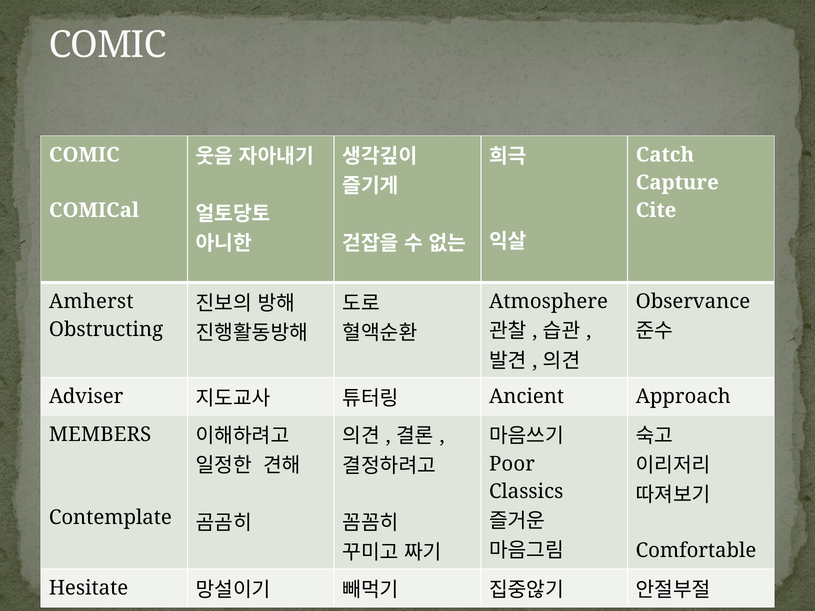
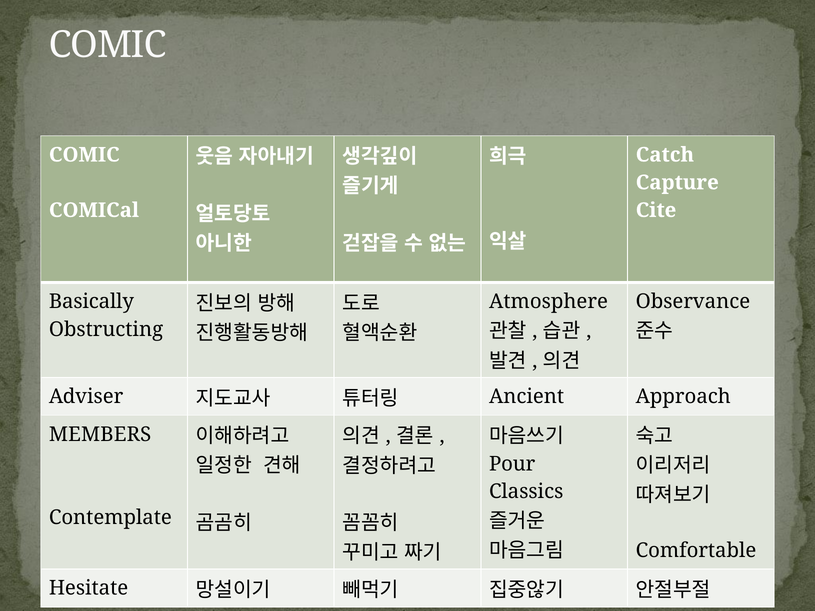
Amherst: Amherst -> Basically (91, 302)
Poor: Poor -> Pour (512, 464)
